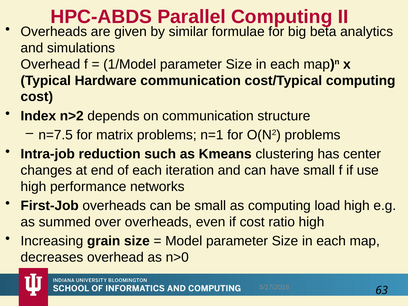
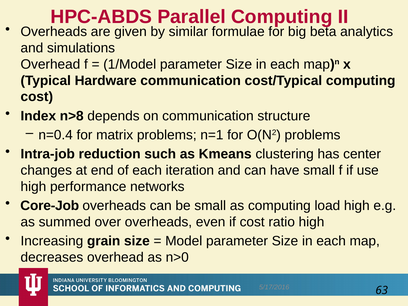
n>2: n>2 -> n>8 (72, 116)
n=7.5: n=7.5 -> n=0.4 (56, 135)
First-Job: First-Job -> Core-Job (50, 206)
